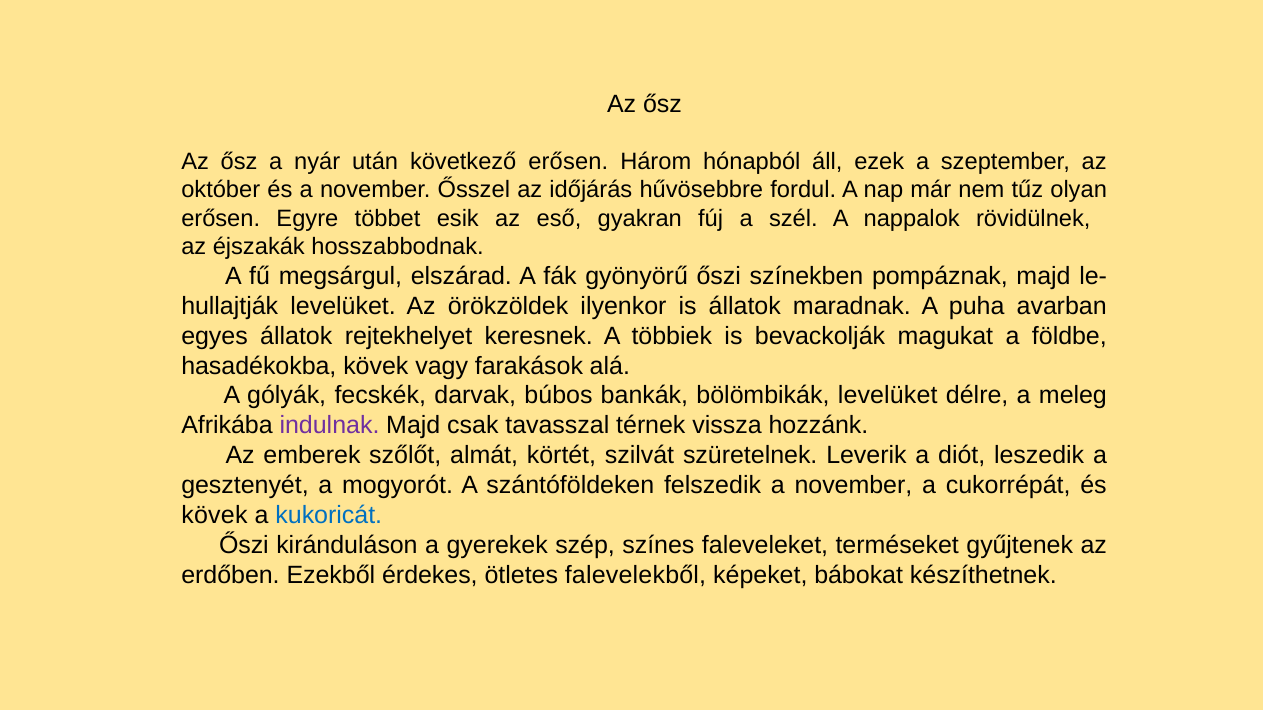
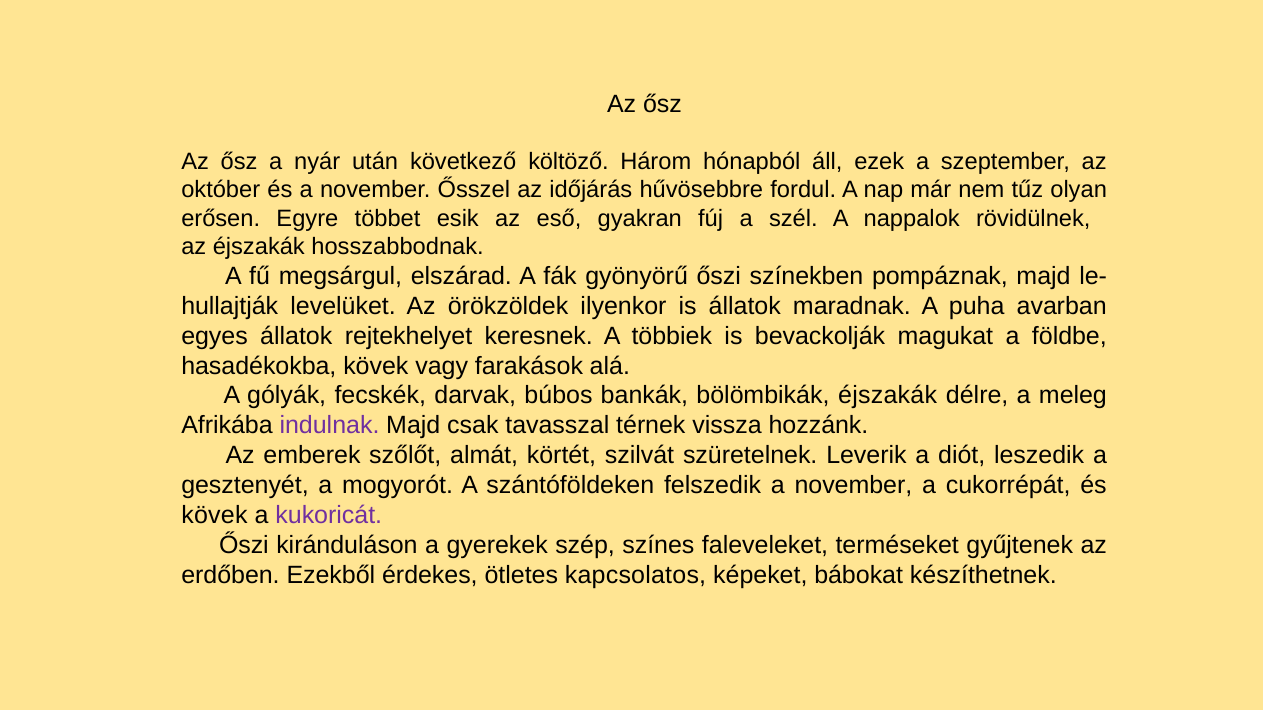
következő erősen: erősen -> költöző (568, 161)
bölömbikák levelüket: levelüket -> éjszakák (888, 396)
kukoricát colour: blue -> purple (329, 516)
falevelekből: falevelekből -> kapcsolatos (636, 576)
